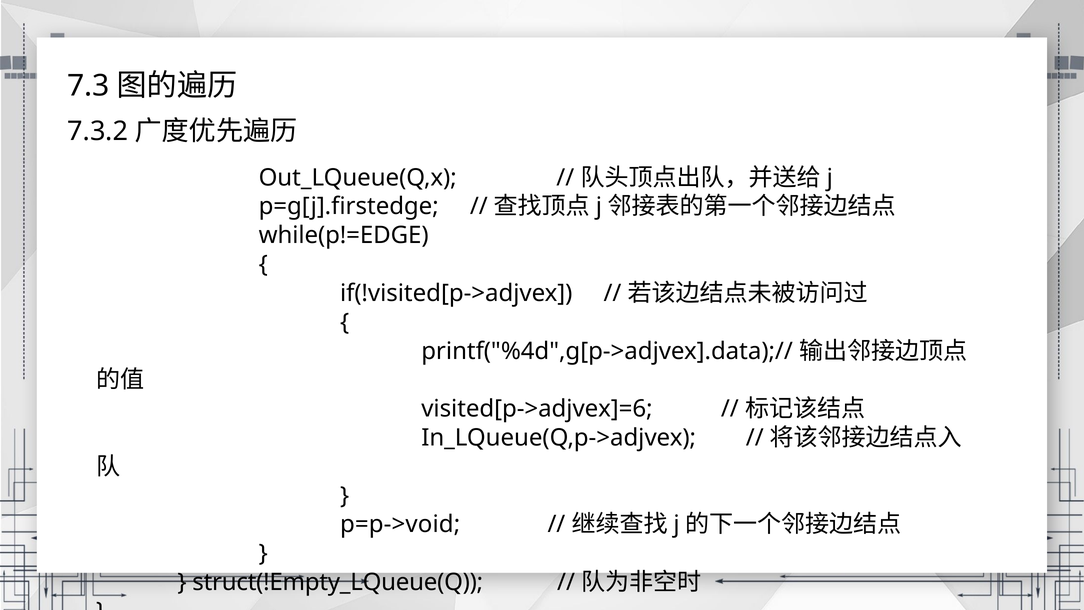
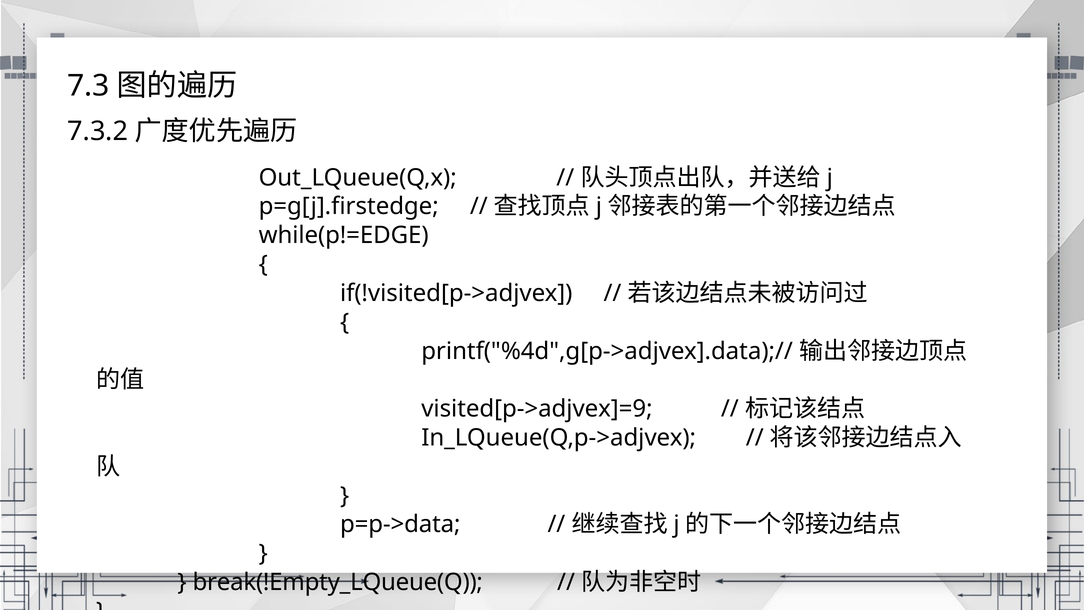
visited[p->adjvex]=6: visited[p->adjvex]=6 -> visited[p->adjvex]=9 (537, 409)
p=p->void: p=p->void -> p=p->data (400, 524)
struct(!Empty_LQueue(Q: struct(!Empty_LQueue(Q -> break(!Empty_LQueue(Q (338, 582)
